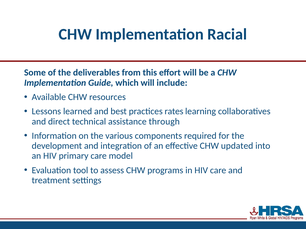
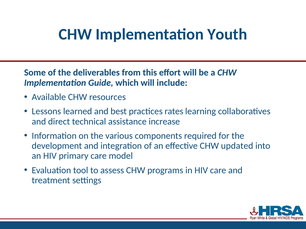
Racial: Racial -> Youth (227, 34)
through: through -> increase (164, 122)
